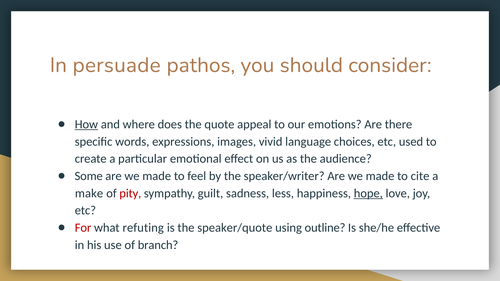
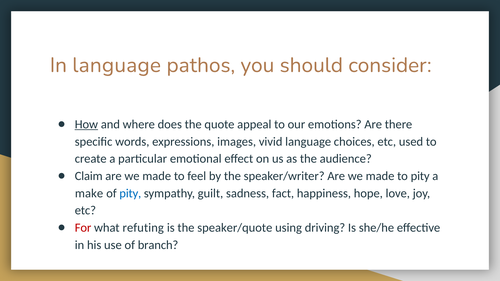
In persuade: persuade -> language (117, 65)
Some: Some -> Claim (89, 176)
to cite: cite -> pity (420, 176)
pity colour: red -> blue (130, 193)
less: less -> fact (283, 193)
hope underline: present -> none (368, 193)
outline: outline -> driving (325, 228)
